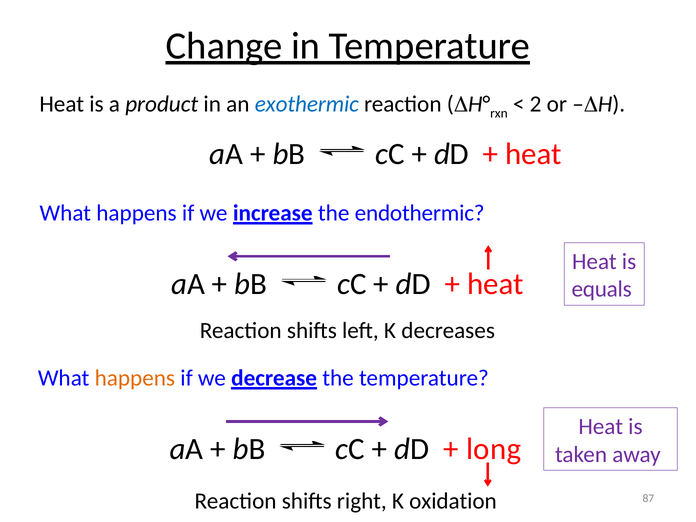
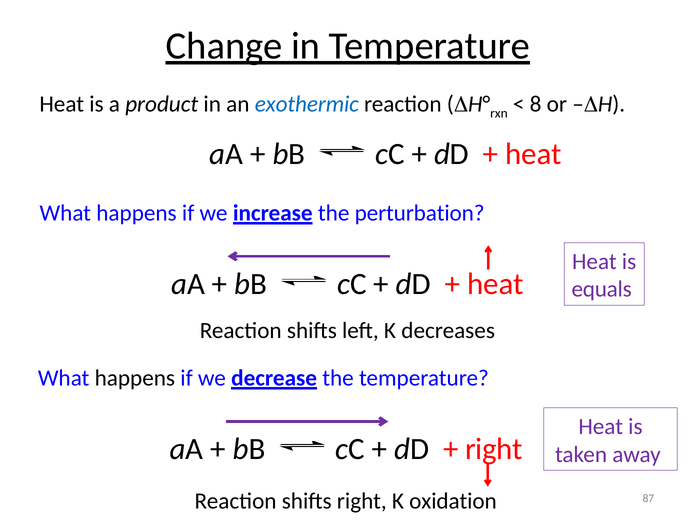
2: 2 -> 8 (536, 104)
endothermic: endothermic -> perturbation (420, 213)
happens colour: orange -> black (135, 378)
long: long -> right (494, 449)
